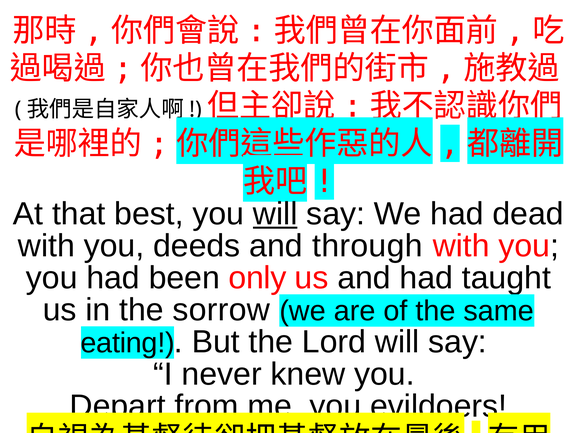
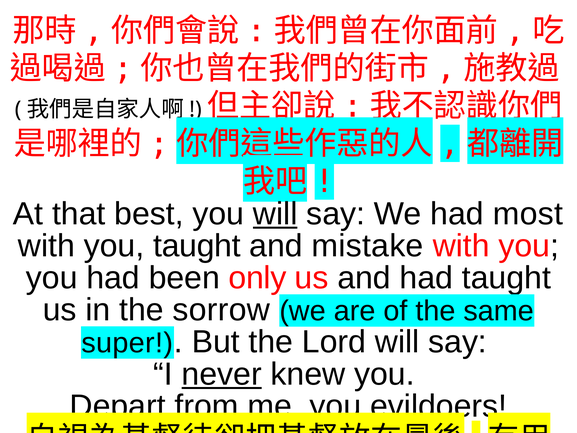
dead: dead -> most (528, 214)
you deeds: deeds -> taught (197, 246)
through: through -> mistake (367, 246)
eating: eating -> super (127, 343)
never underline: none -> present (222, 374)
